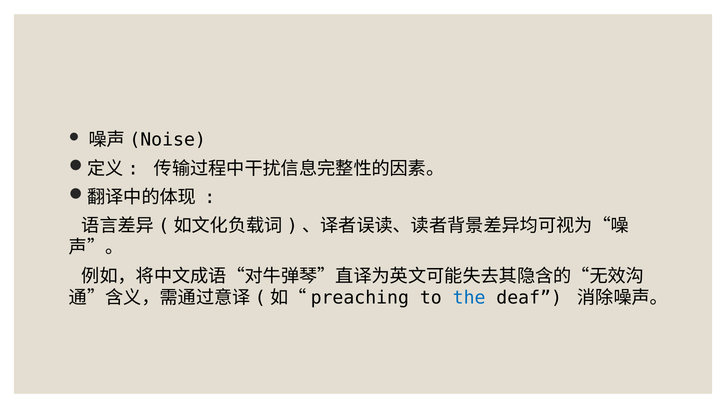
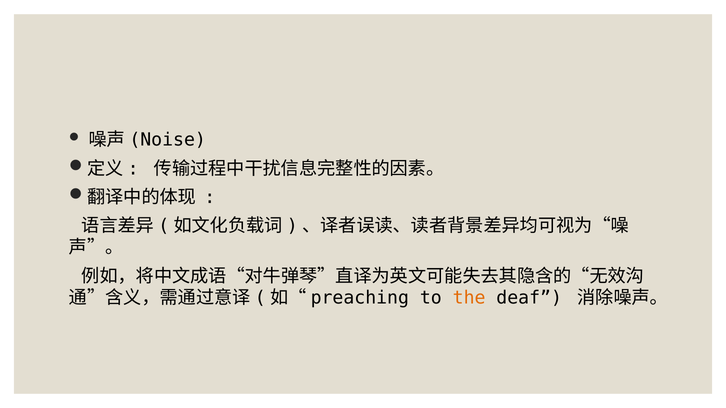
the colour: blue -> orange (469, 298)
